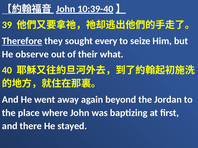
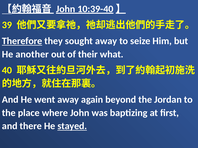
sought every: every -> away (106, 41)
observe: observe -> another (32, 54)
stayed underline: none -> present (72, 126)
